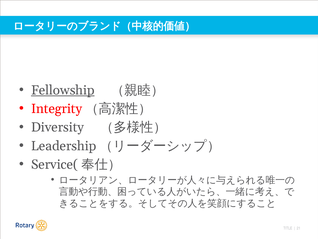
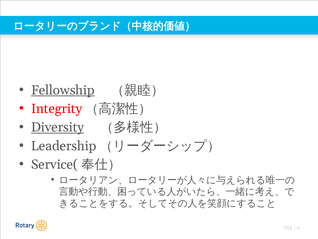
Diversity underline: none -> present (57, 127)
